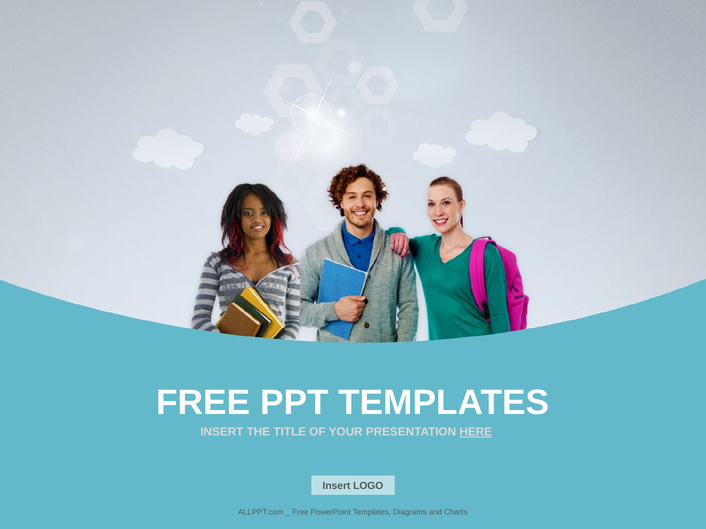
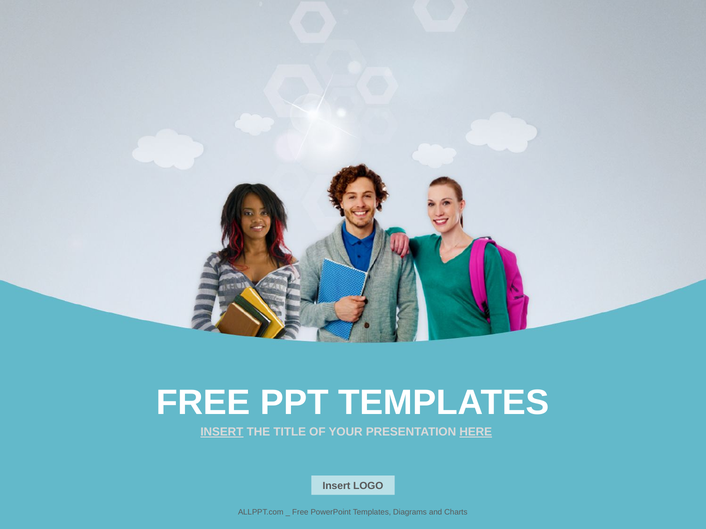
INSERT underline: none -> present (222, 432)
